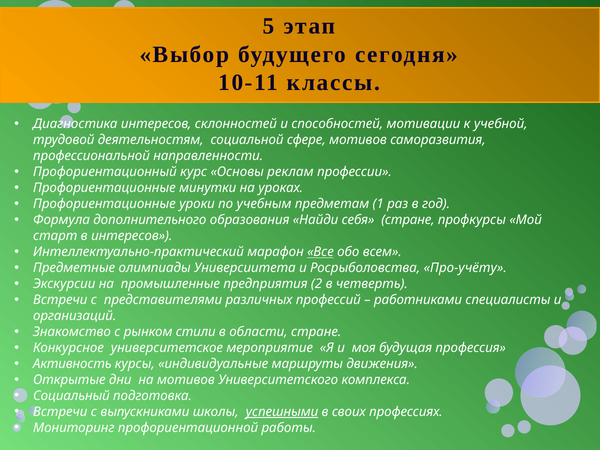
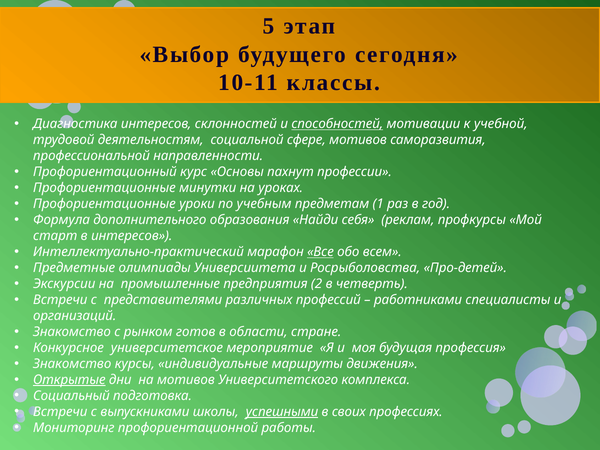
способностей underline: none -> present (337, 124)
реклам: реклам -> пахнут (291, 172)
себя стране: стране -> реклам (408, 220)
Про-учёту: Про-учёту -> Про-детей (465, 268)
стили: стили -> готов (196, 332)
Активность: Активность -> Знакомство (72, 364)
Открытые underline: none -> present (69, 380)
